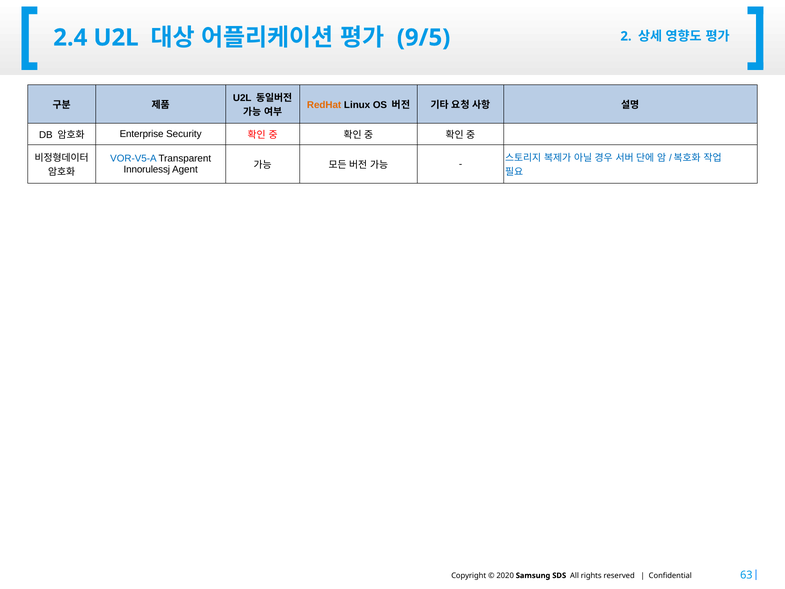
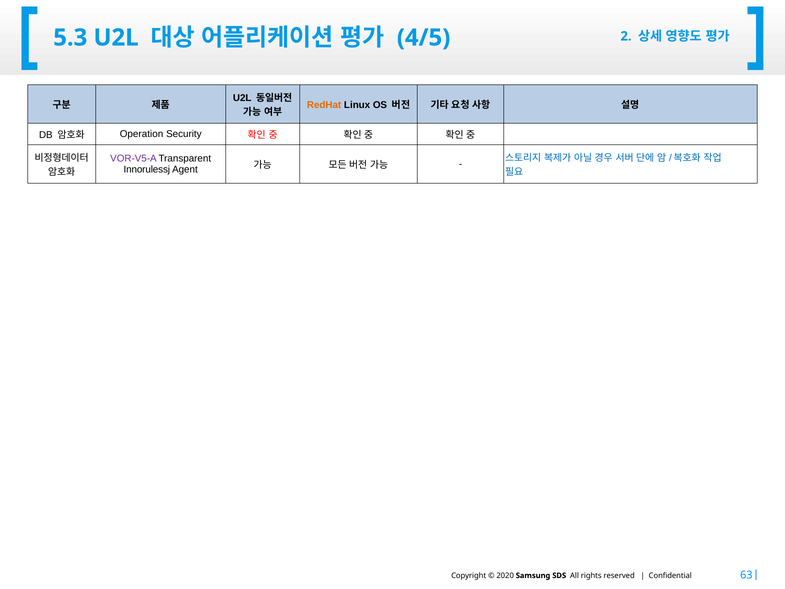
2.4: 2.4 -> 5.3 (70, 38)
9/5: 9/5 -> 4/5 (424, 38)
Enterprise: Enterprise -> Operation (142, 134)
VOR-V5-A colour: blue -> purple (133, 159)
